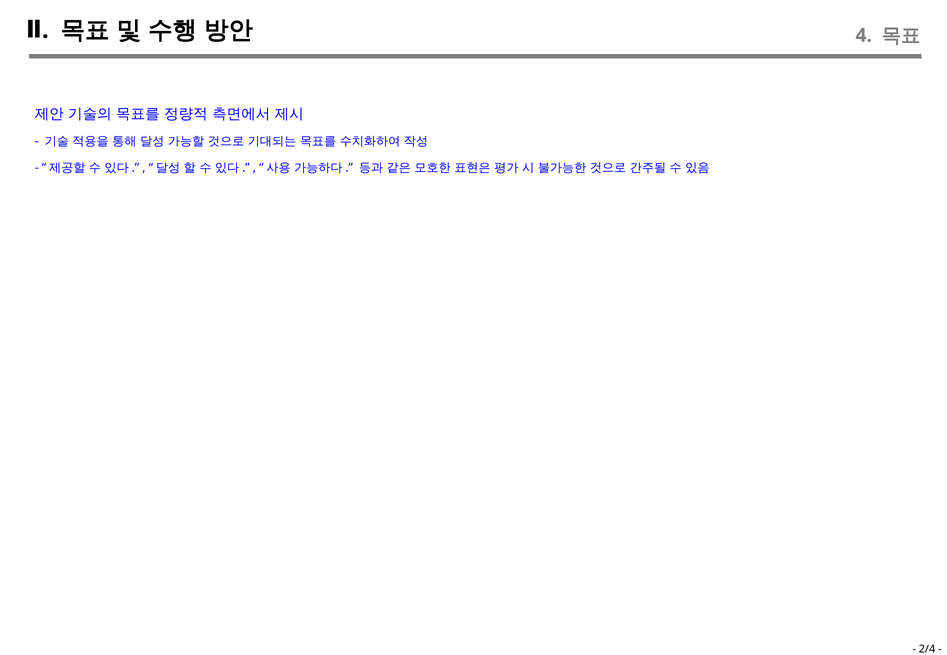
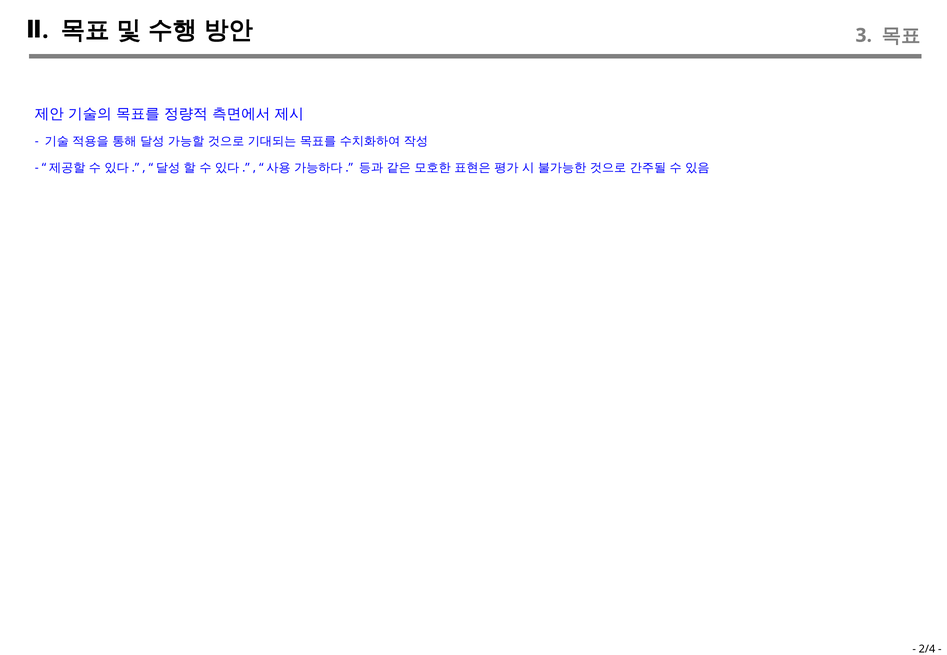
4: 4 -> 3 (864, 35)
